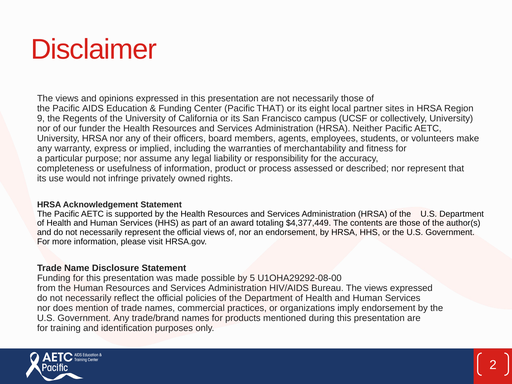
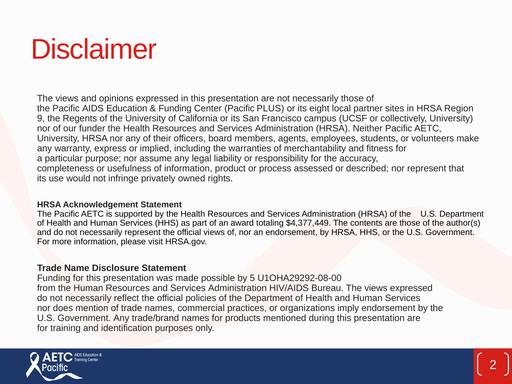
Pacific THAT: THAT -> PLUS (270, 108)
